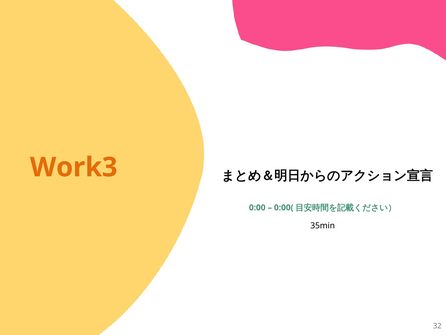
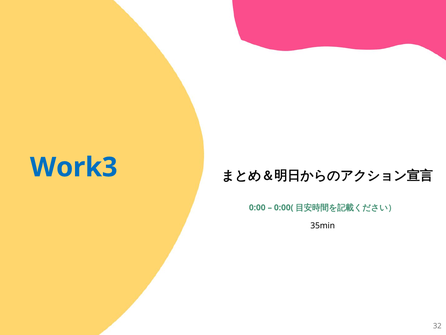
Work3 colour: orange -> blue (74, 167)
